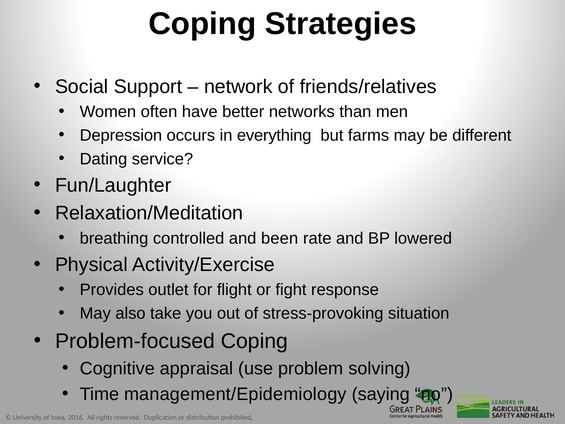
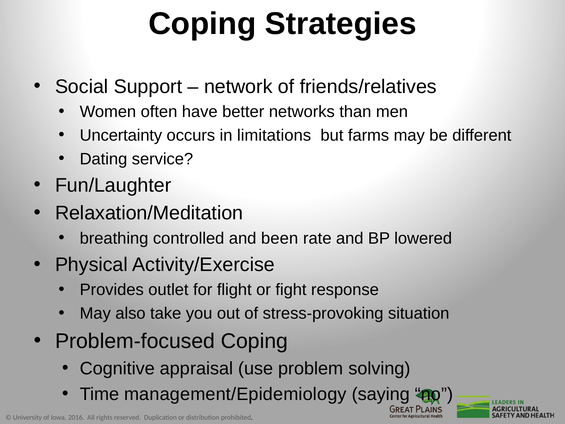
Depression: Depression -> Uncertainty (121, 135)
everything: everything -> limitations (274, 135)
